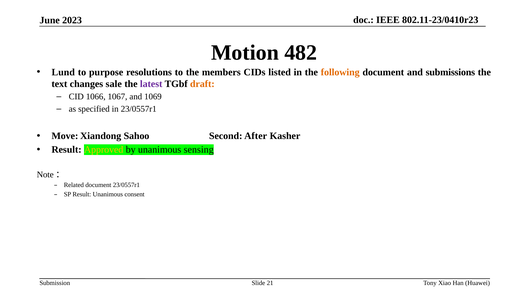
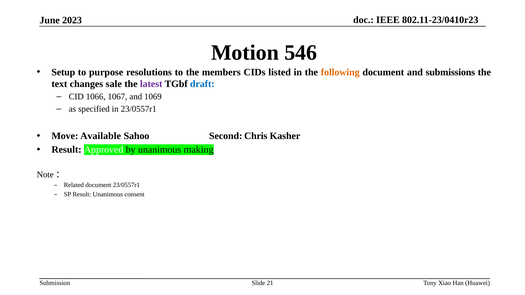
482: 482 -> 546 (301, 53)
Lund: Lund -> Setup (63, 72)
draft colour: orange -> blue (202, 84)
Xiandong: Xiandong -> Available (101, 136)
After: After -> Chris (256, 136)
Approved colour: yellow -> white (104, 150)
sensing: sensing -> making (199, 150)
